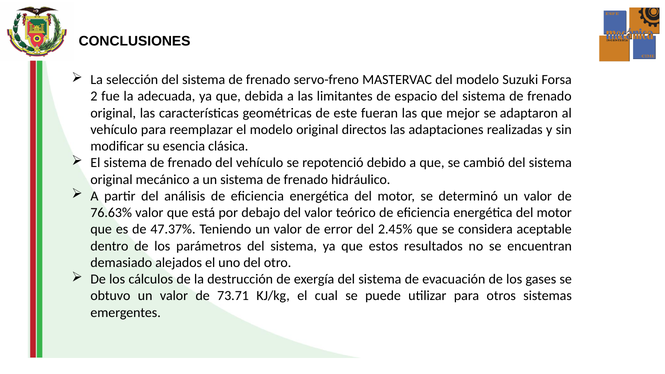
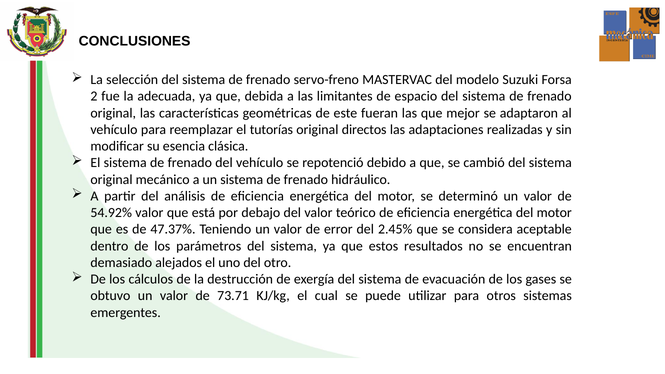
el modelo: modelo -> tutorías (271, 130)
76.63%: 76.63% -> 54.92% (111, 213)
